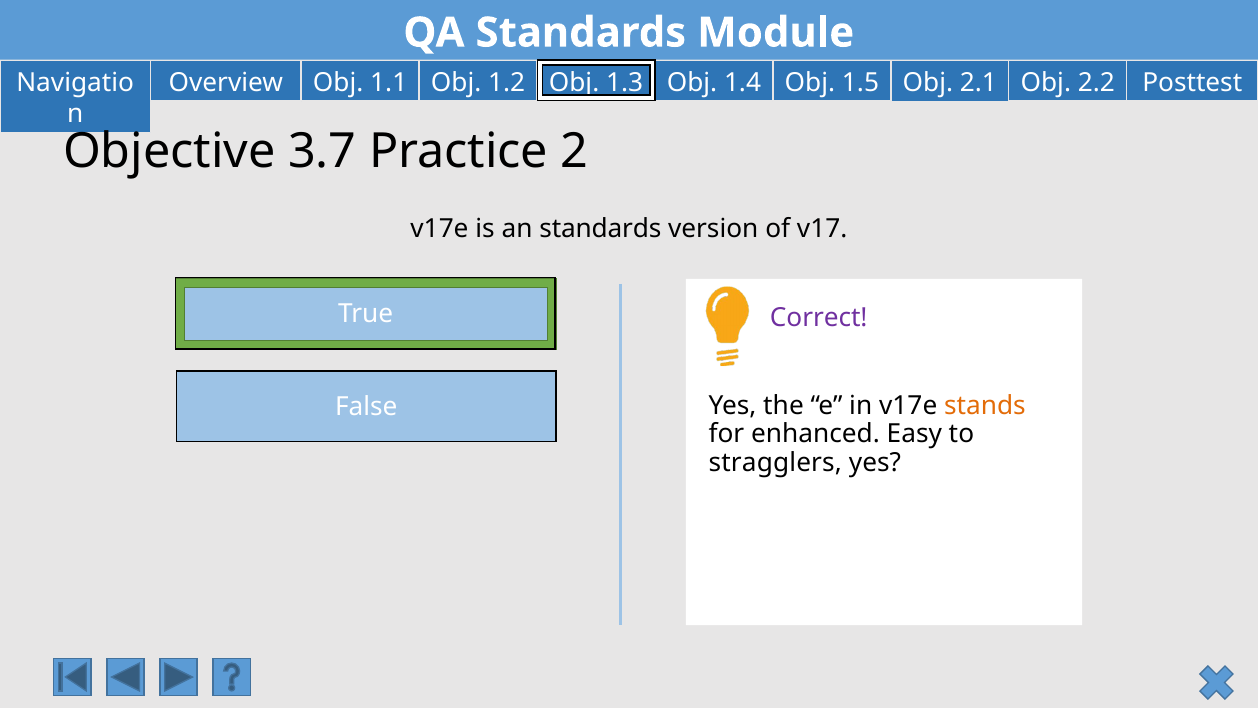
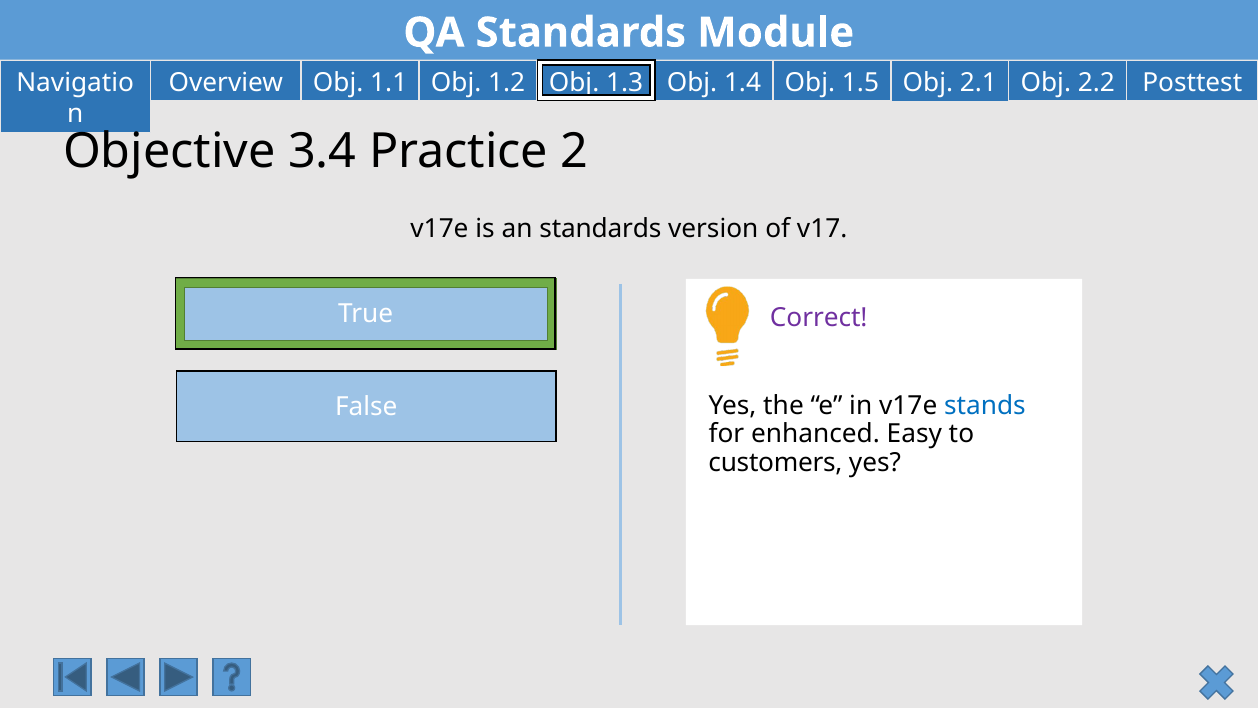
3.7: 3.7 -> 3.4 (322, 151)
stands colour: orange -> blue (985, 406)
stragglers: stragglers -> customers (775, 462)
